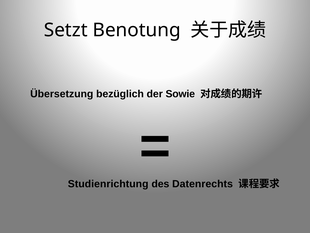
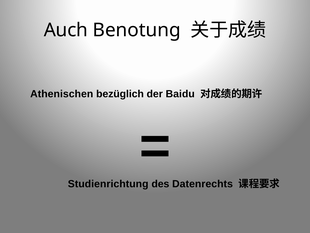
Setzt: Setzt -> Auch (66, 30)
Übersetzung: Übersetzung -> Athenischen (62, 94)
Sowie: Sowie -> Baidu (180, 94)
